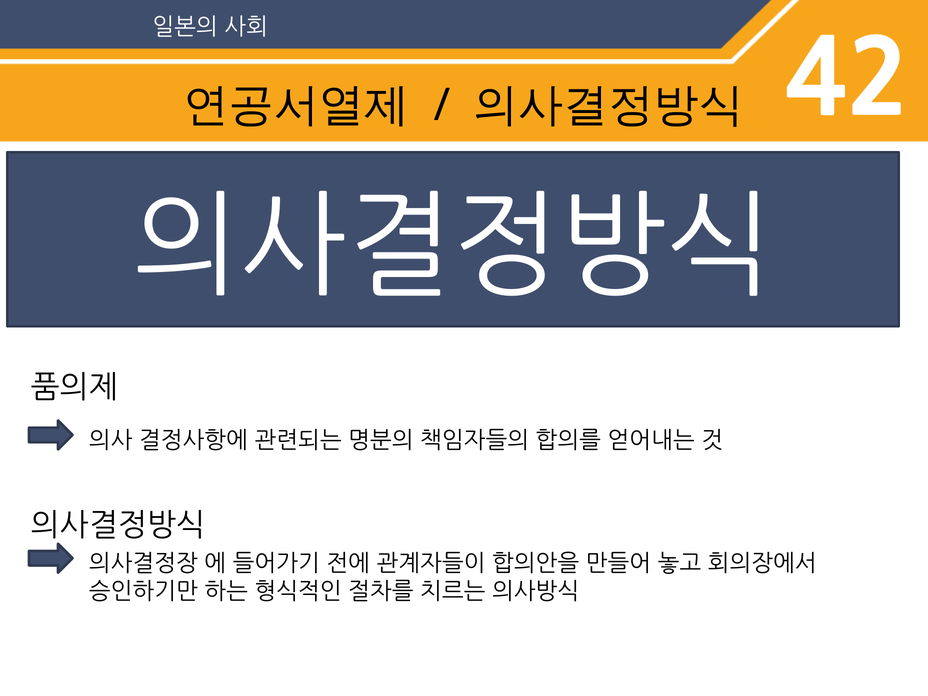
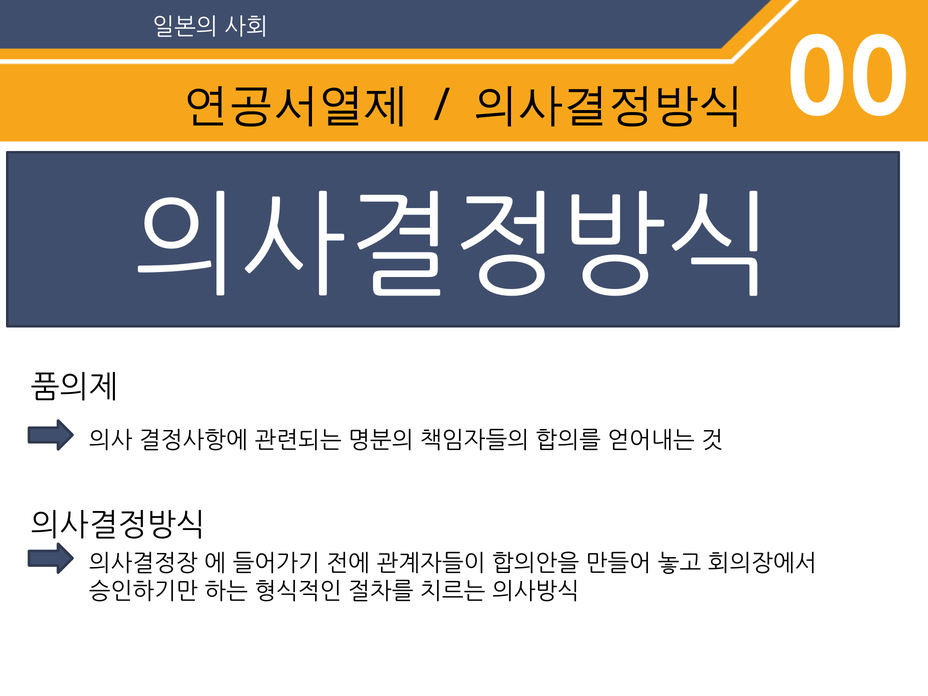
42: 42 -> 00 (847, 81)
